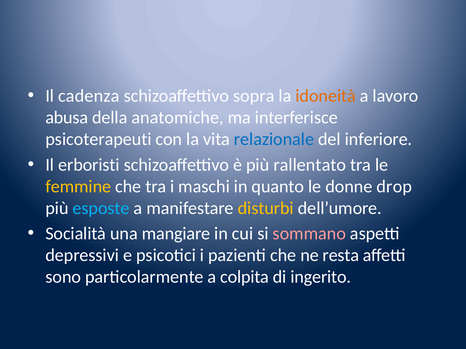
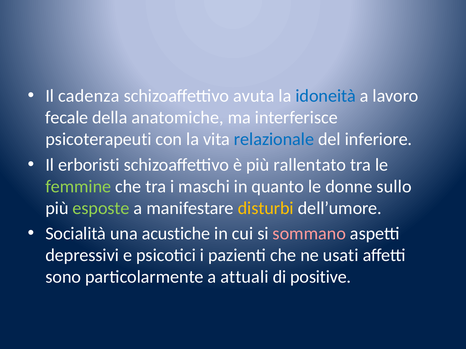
sopra: sopra -> avuta (254, 96)
idoneità colour: orange -> blue (326, 96)
abusa: abusa -> fecale (67, 118)
femmine colour: yellow -> light green (78, 187)
drop: drop -> sullo (394, 187)
esposte colour: light blue -> light green (101, 208)
mangiare: mangiare -> acustiche (176, 234)
resta: resta -> usati (341, 256)
colpita: colpita -> attuali (244, 277)
ingerito: ingerito -> positive (321, 277)
